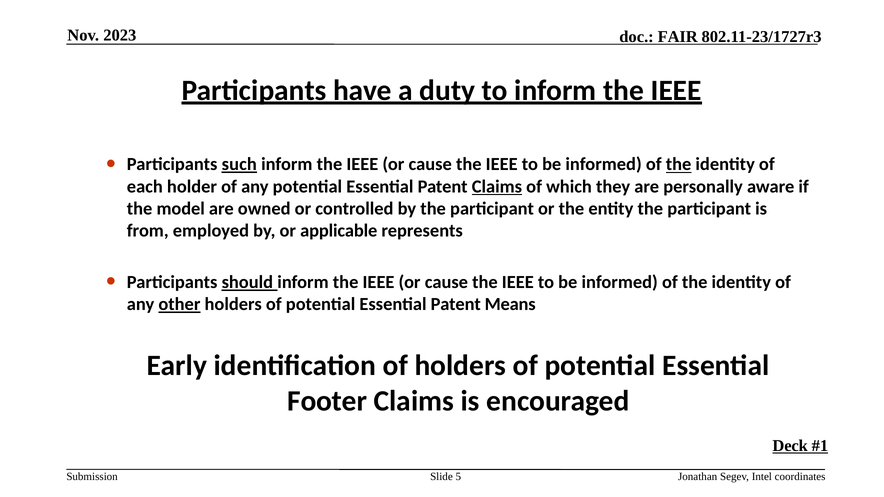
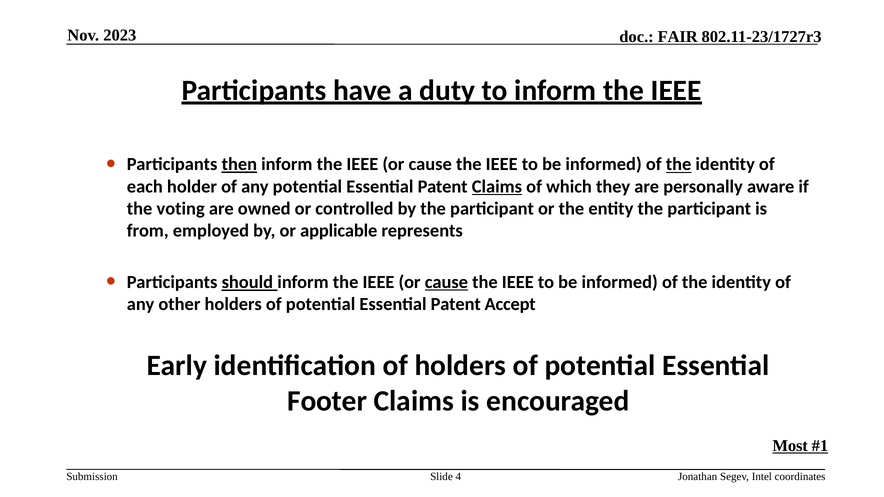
such: such -> then (239, 164)
model: model -> voting (181, 209)
cause underline: none -> present (446, 282)
other underline: present -> none (179, 304)
Means: Means -> Accept (510, 304)
Deck: Deck -> Most (790, 446)
5: 5 -> 4 (458, 477)
